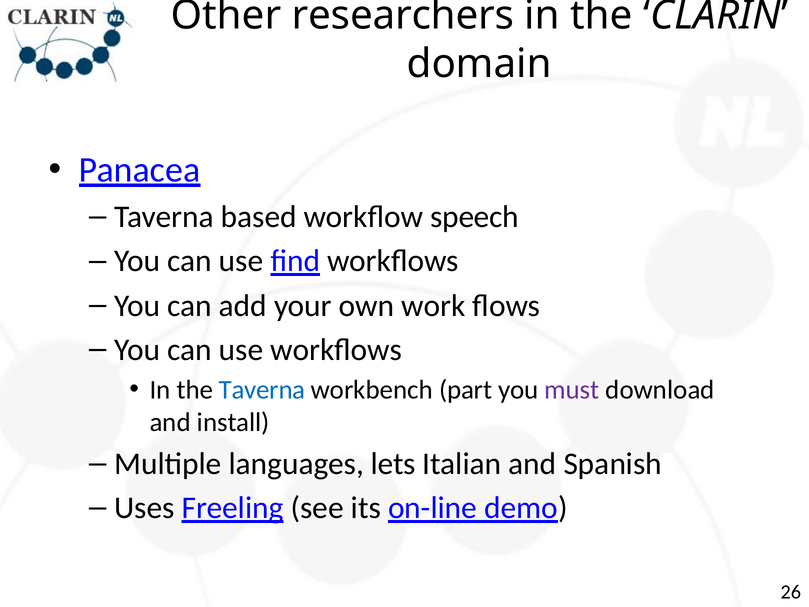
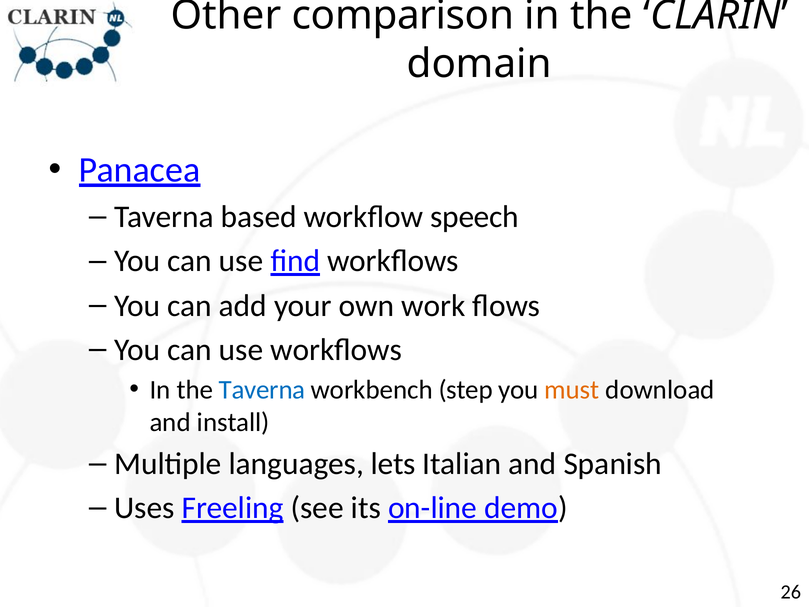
researchers: researchers -> comparison (403, 16)
part: part -> step (466, 390)
must colour: purple -> orange (572, 390)
